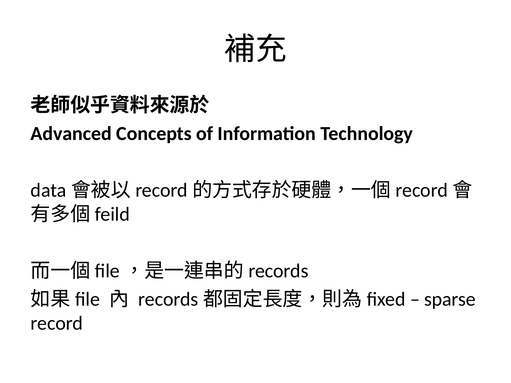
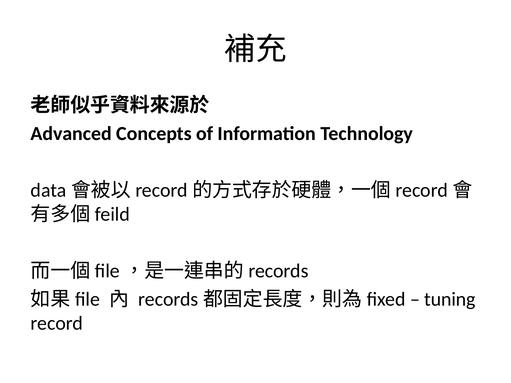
sparse: sparse -> tuning (450, 300)
